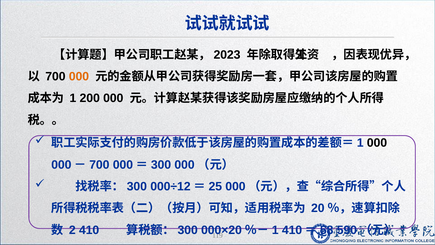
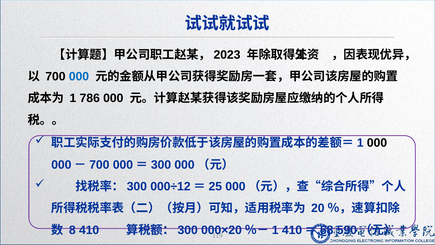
000 colour: orange -> blue (79, 76)
200: 200 -> 786 (90, 98)
2: 2 -> 8 (72, 230)
